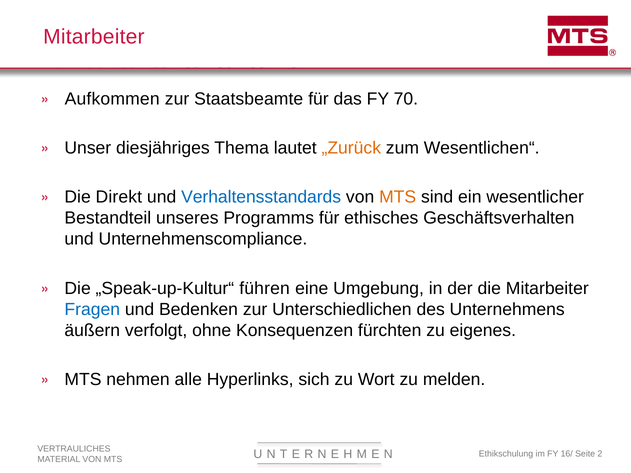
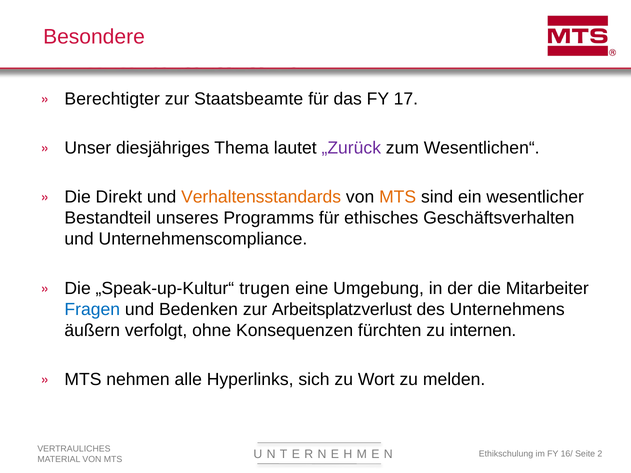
Mitarbeiter: Mitarbeiter -> Besondere (94, 37)
Aufkommen: Aufkommen -> Berechtigter (112, 99)
70: 70 -> 17 (406, 99)
„Zurück colour: orange -> purple (351, 148)
Verhaltensstandards colour: blue -> orange (261, 197)
führen: führen -> trugen (265, 288)
Unterschiedlichen: Unterschiedlichen -> Arbeitsplatzverlust (342, 309)
eigenes: eigenes -> internen (483, 330)
